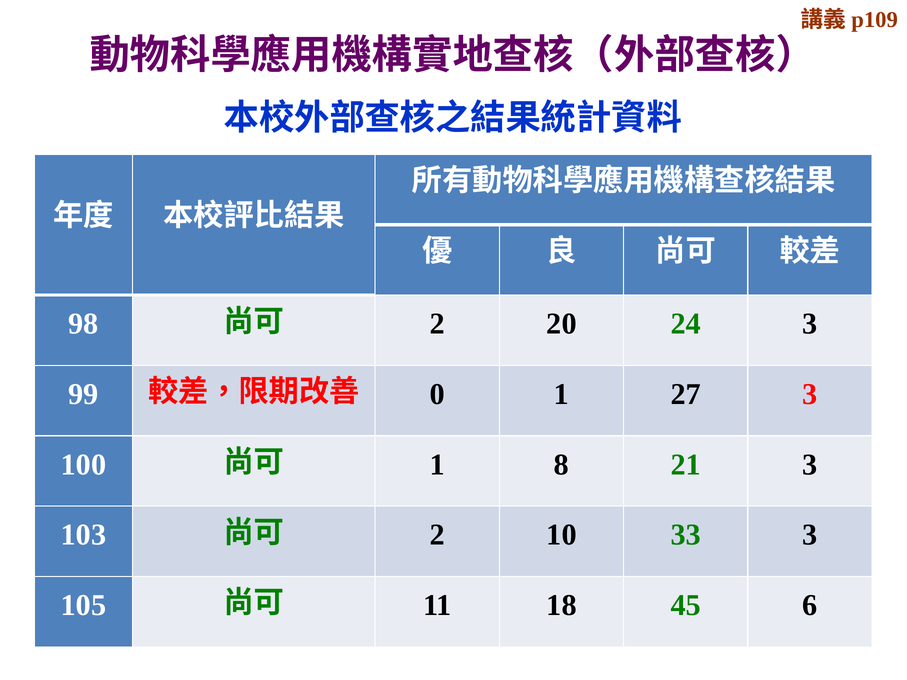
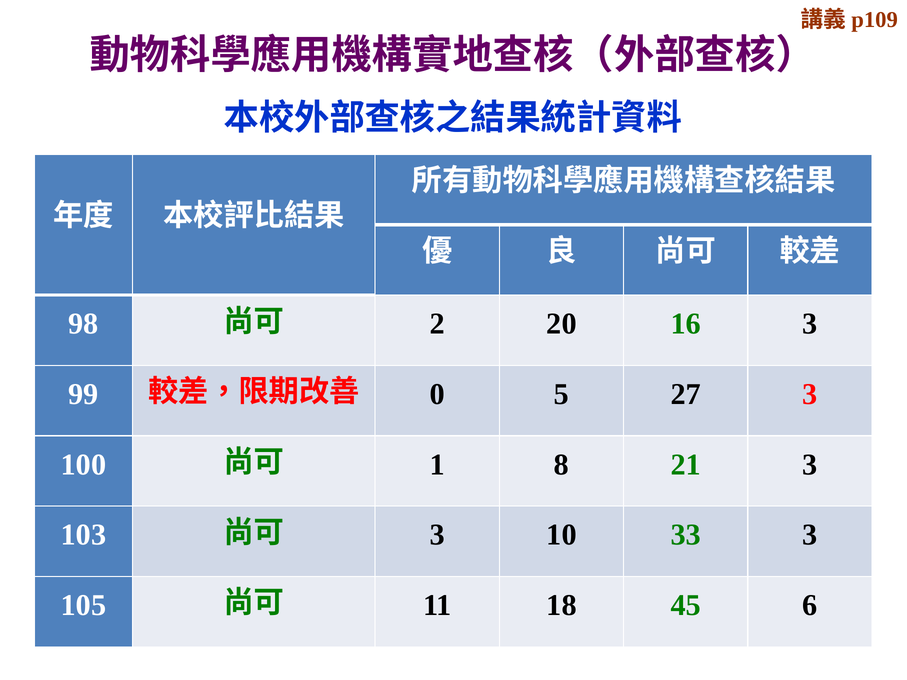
24: 24 -> 16 (686, 324)
0 1: 1 -> 5 (562, 394)
2: 2 -> 3 (437, 535)
